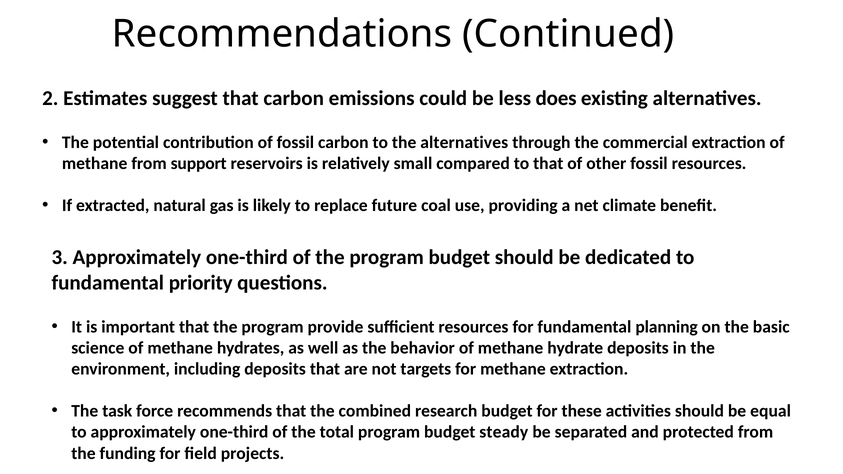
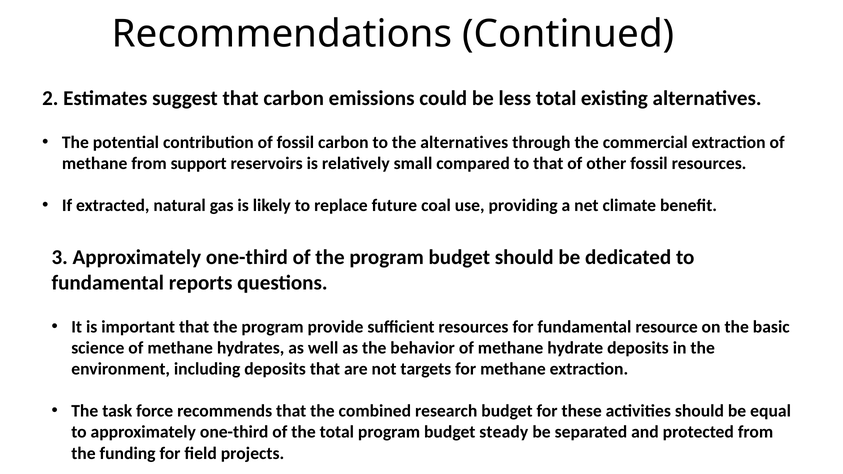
less does: does -> total (556, 98)
priority: priority -> reports (201, 283)
planning: planning -> resource (667, 327)
